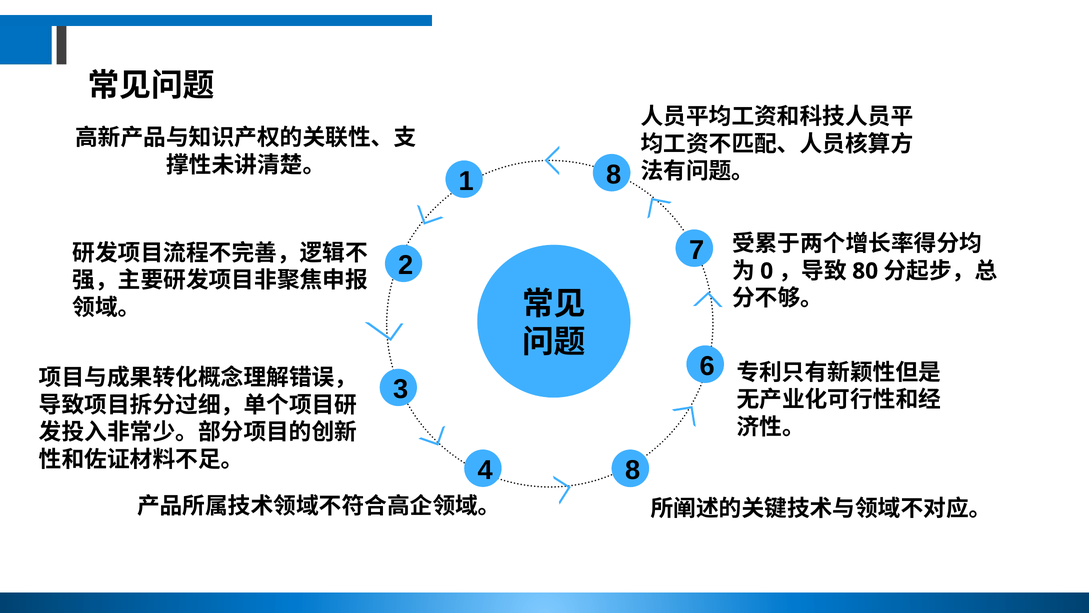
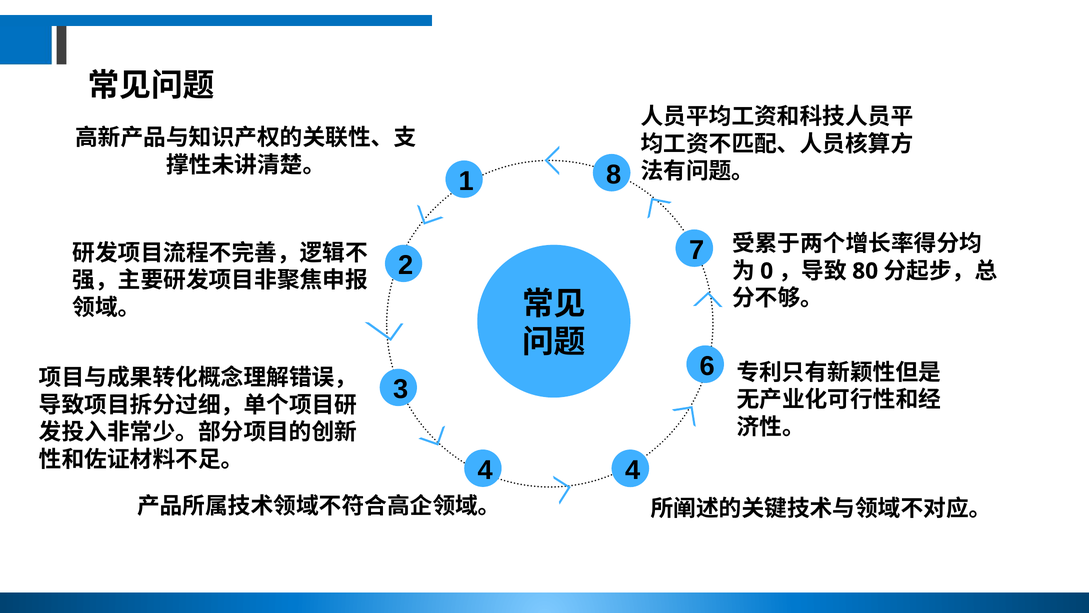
4 8: 8 -> 4 (633, 470)
